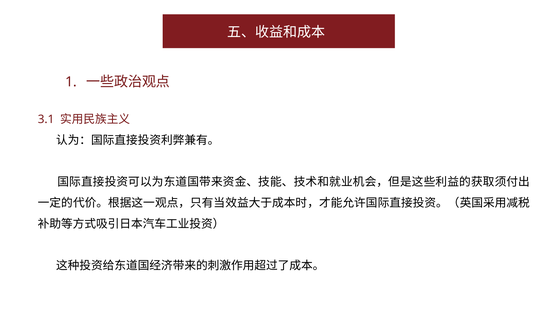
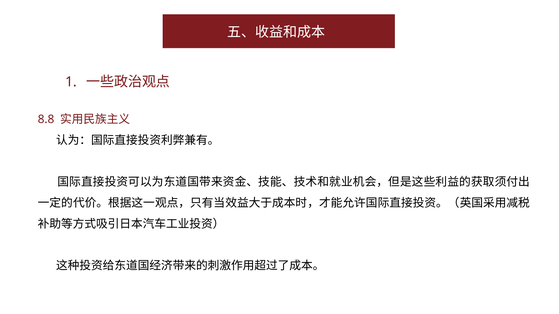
3.1: 3.1 -> 8.8 (46, 119)
